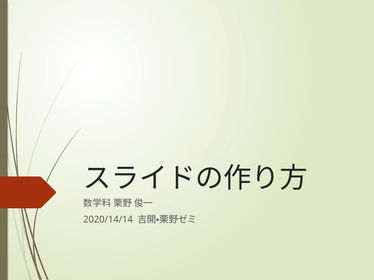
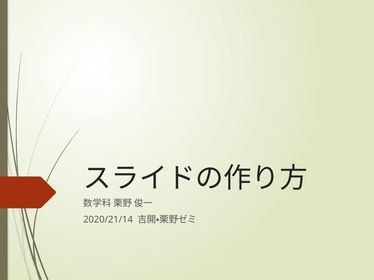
2020/14/14: 2020/14/14 -> 2020/21/14 (108, 220)
